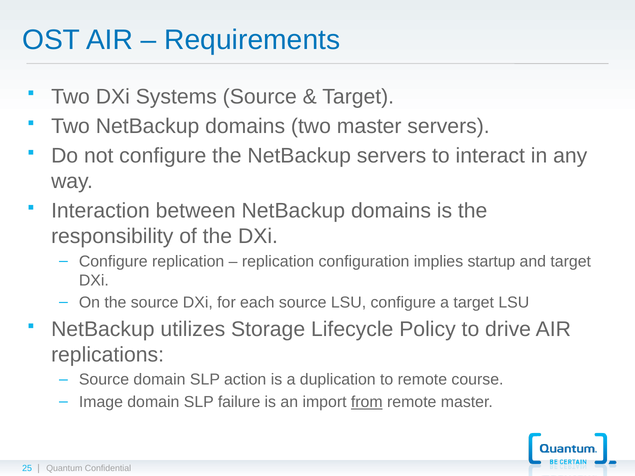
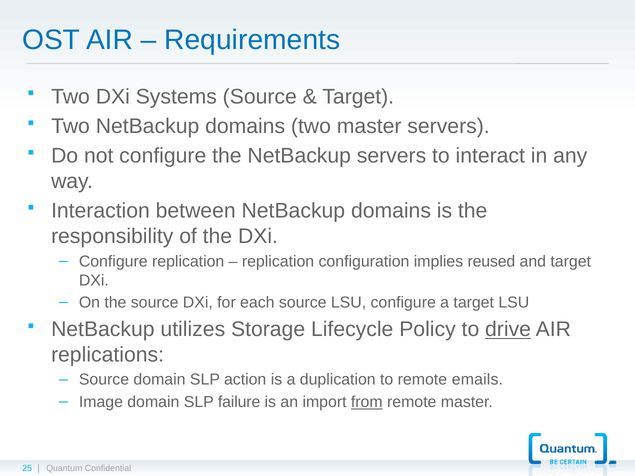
startup: startup -> reused (491, 261)
drive underline: none -> present (508, 330)
course: course -> emails (477, 380)
